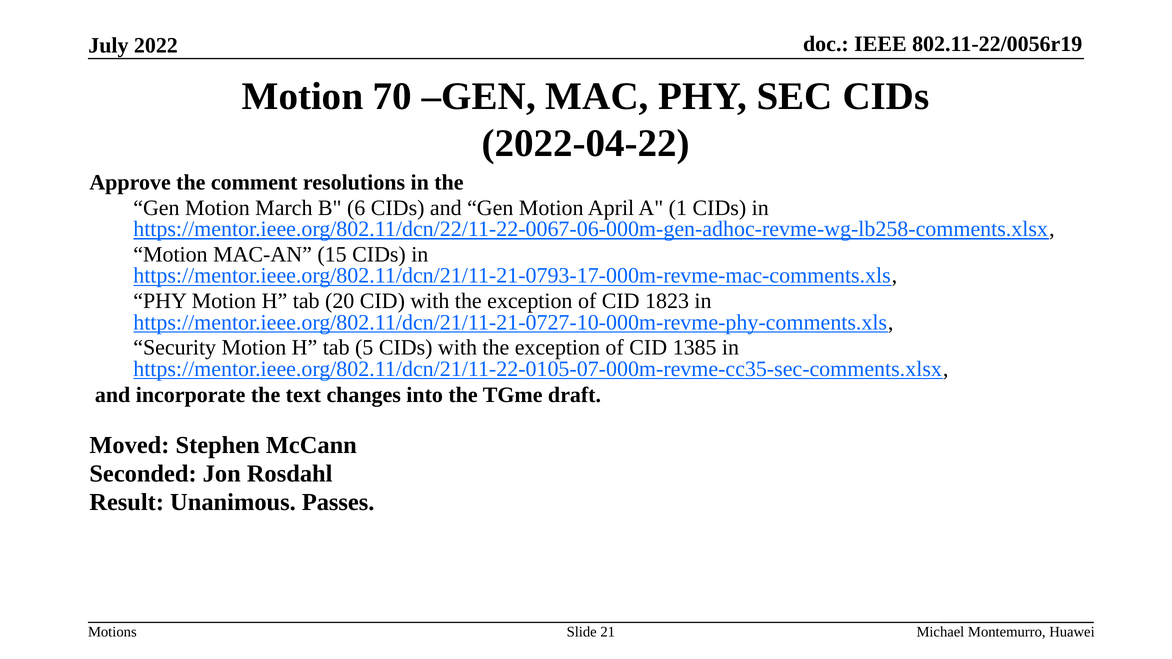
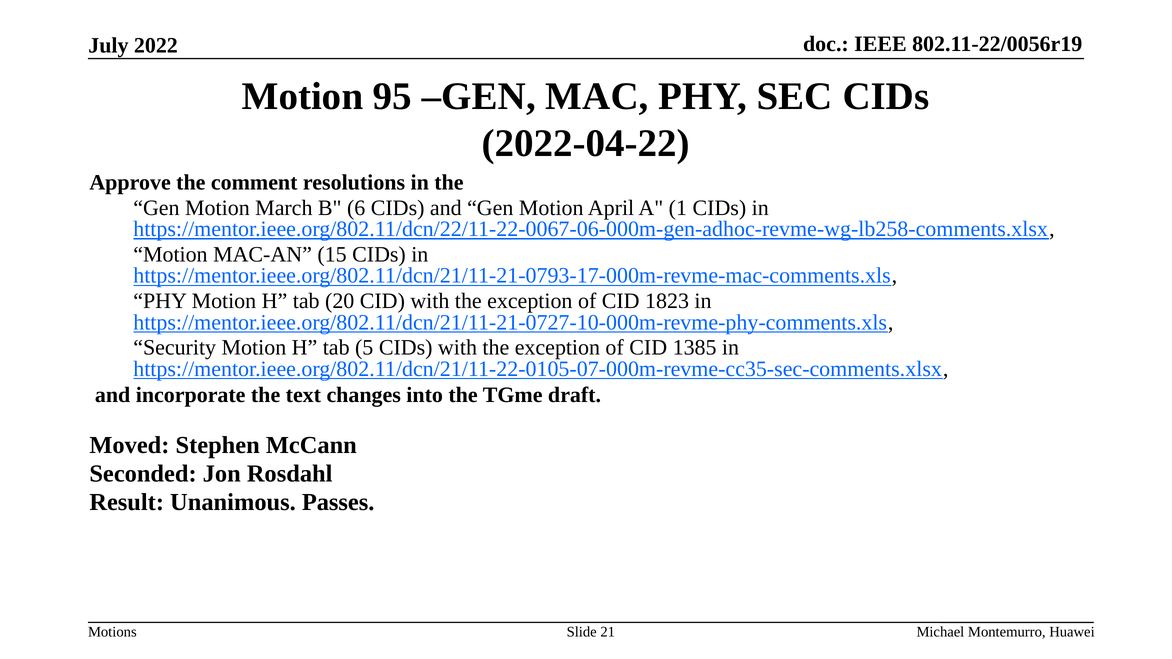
70: 70 -> 95 (392, 96)
